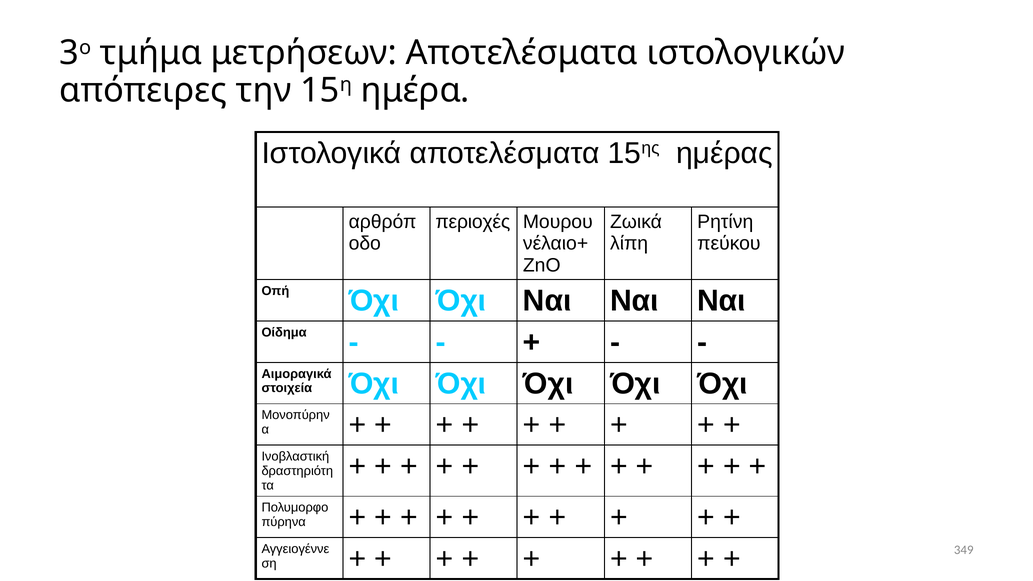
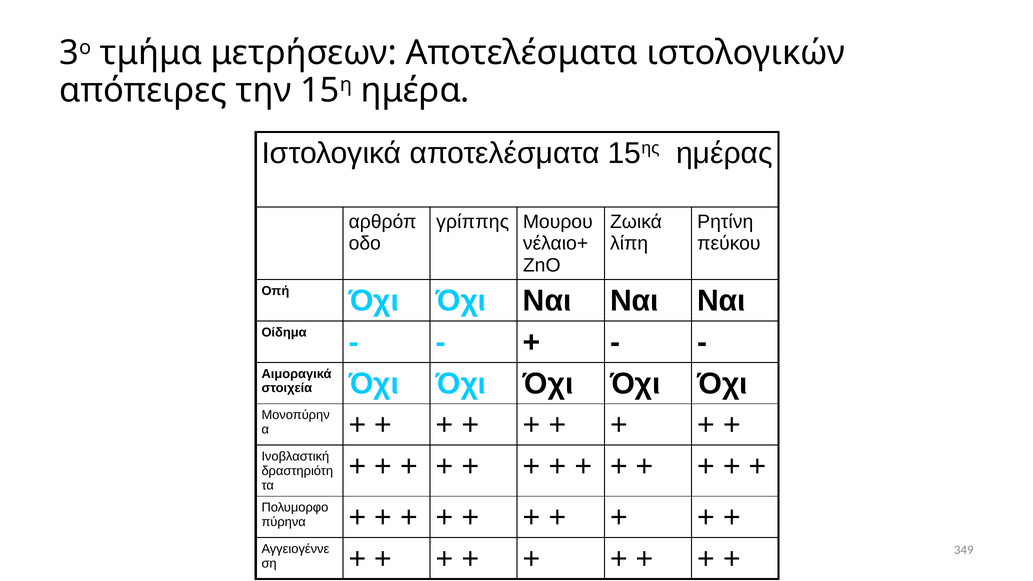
περιοχές: περιοχές -> γρίππης (473, 222)
